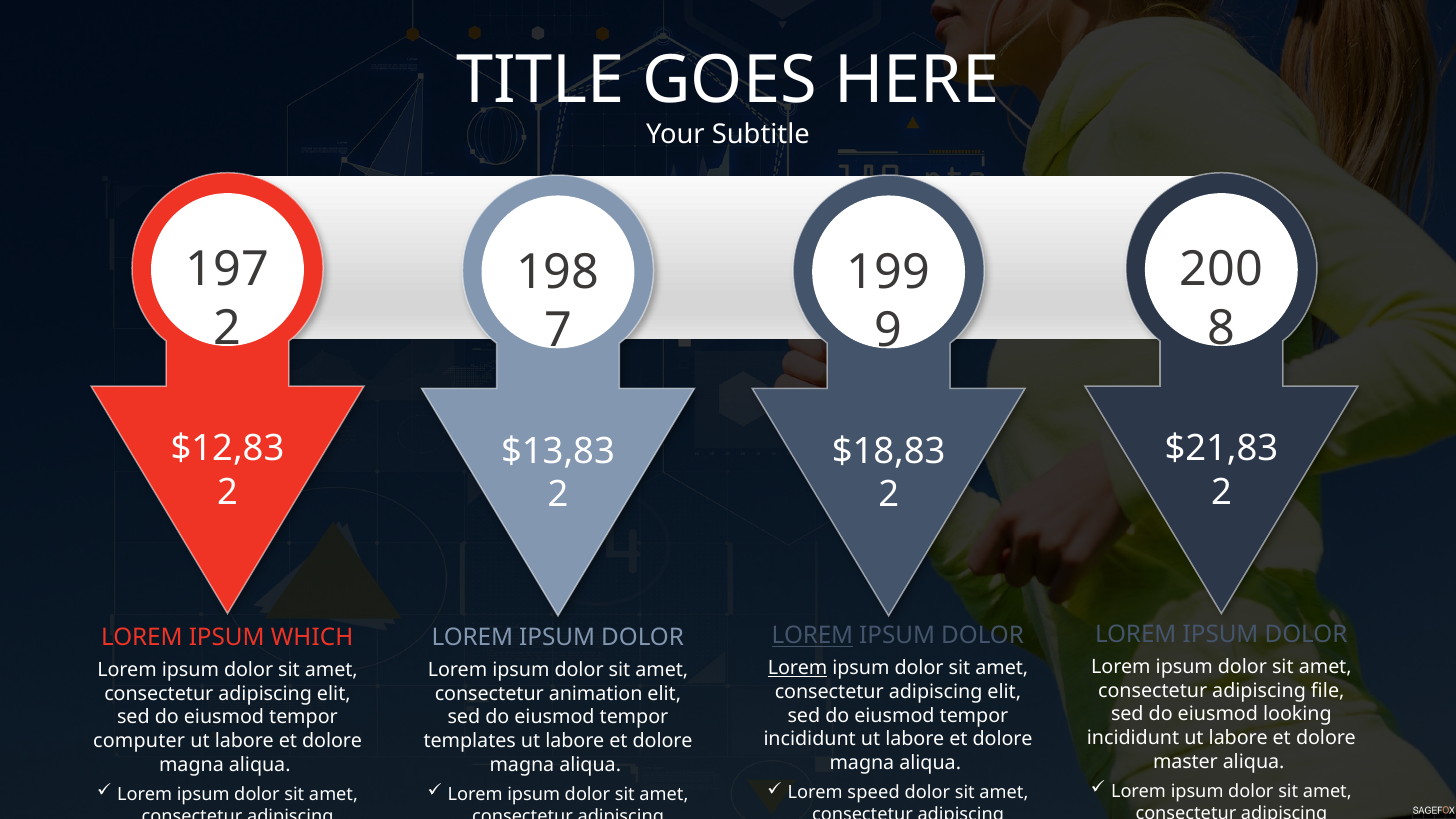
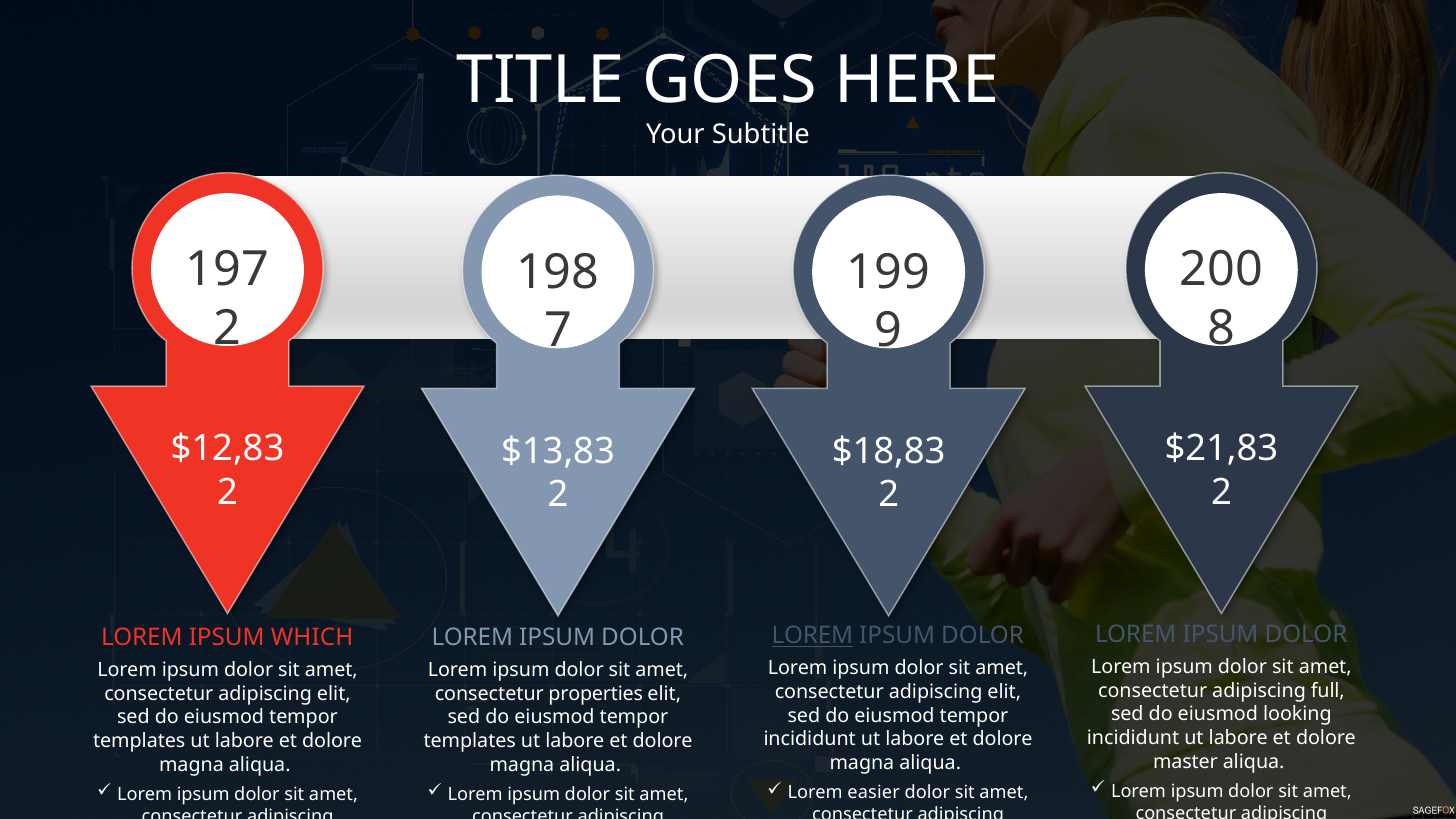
Lorem underline: present -> none (798, 668)
file: file -> full (1328, 691)
animation: animation -> properties (596, 694)
computer: computer -> templates (139, 741)
speed: speed -> easier (874, 793)
